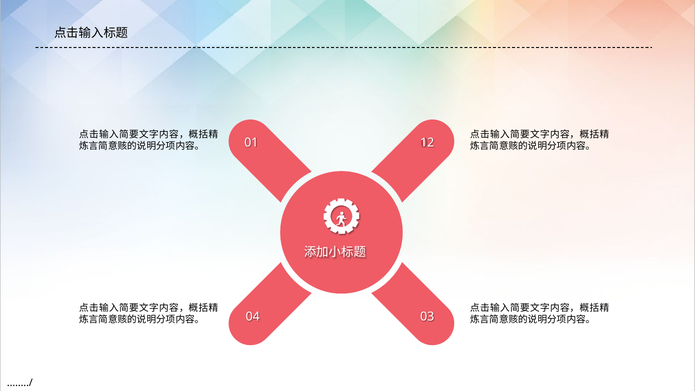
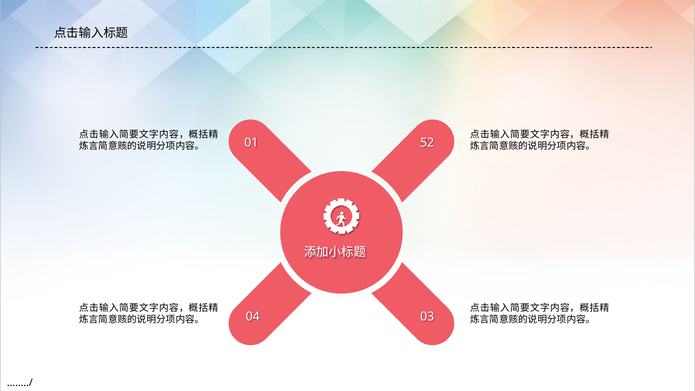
12: 12 -> 52 (427, 142)
